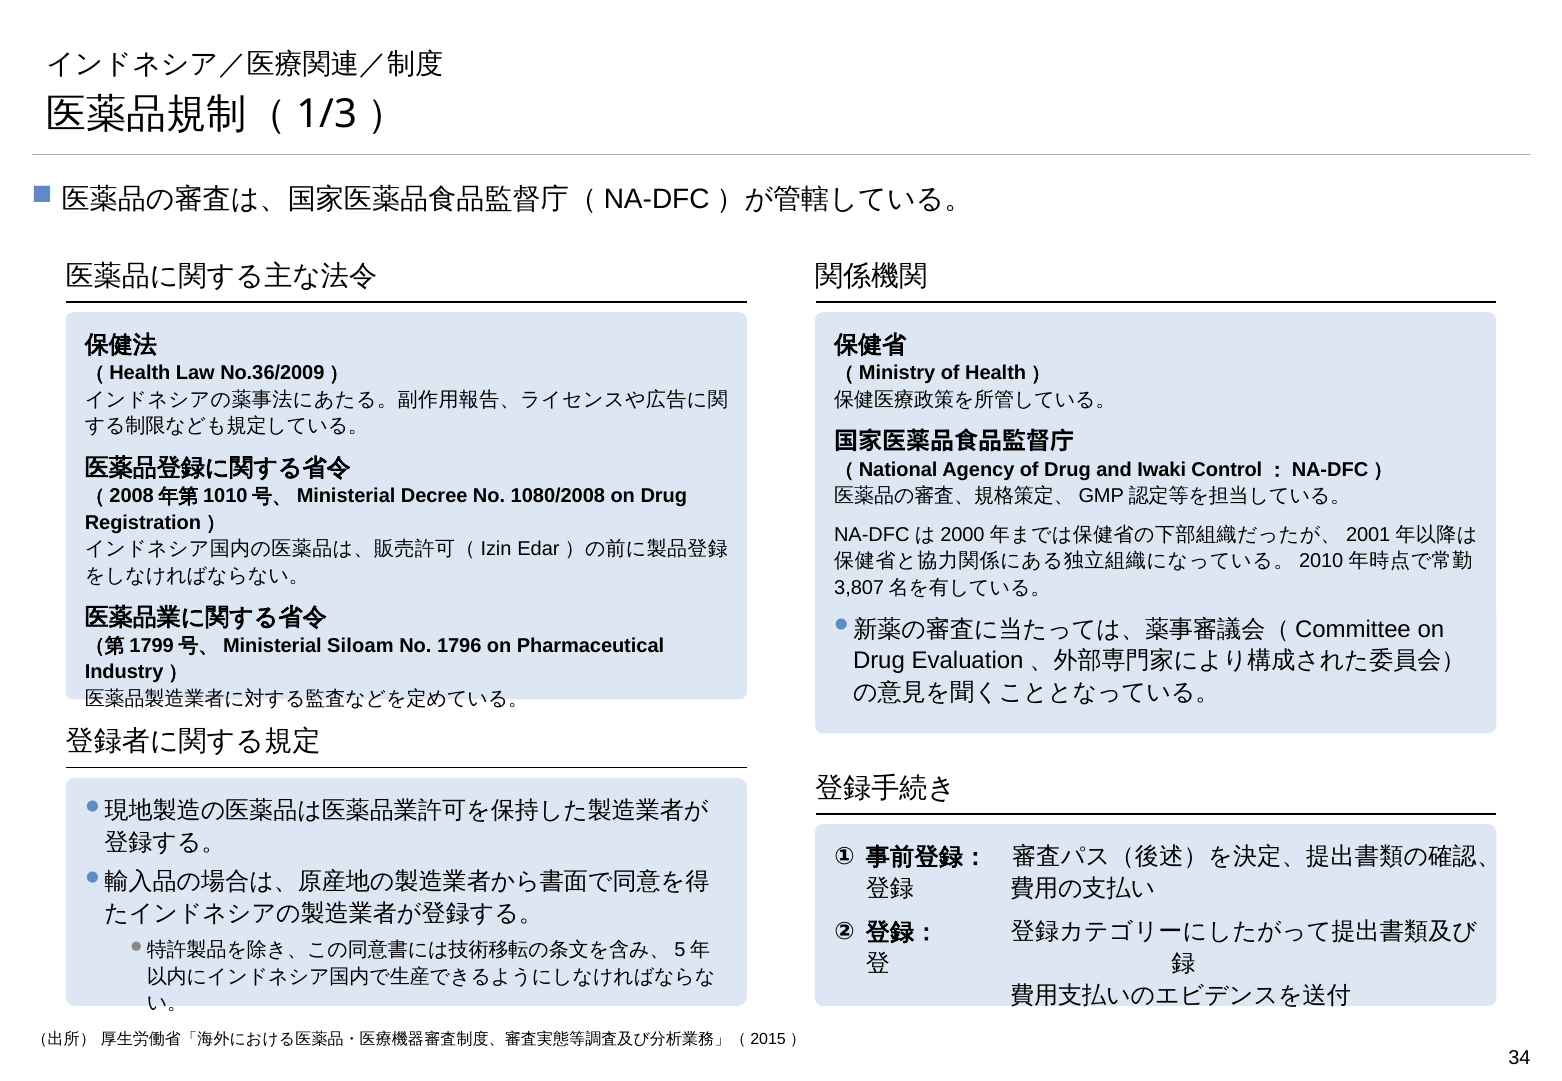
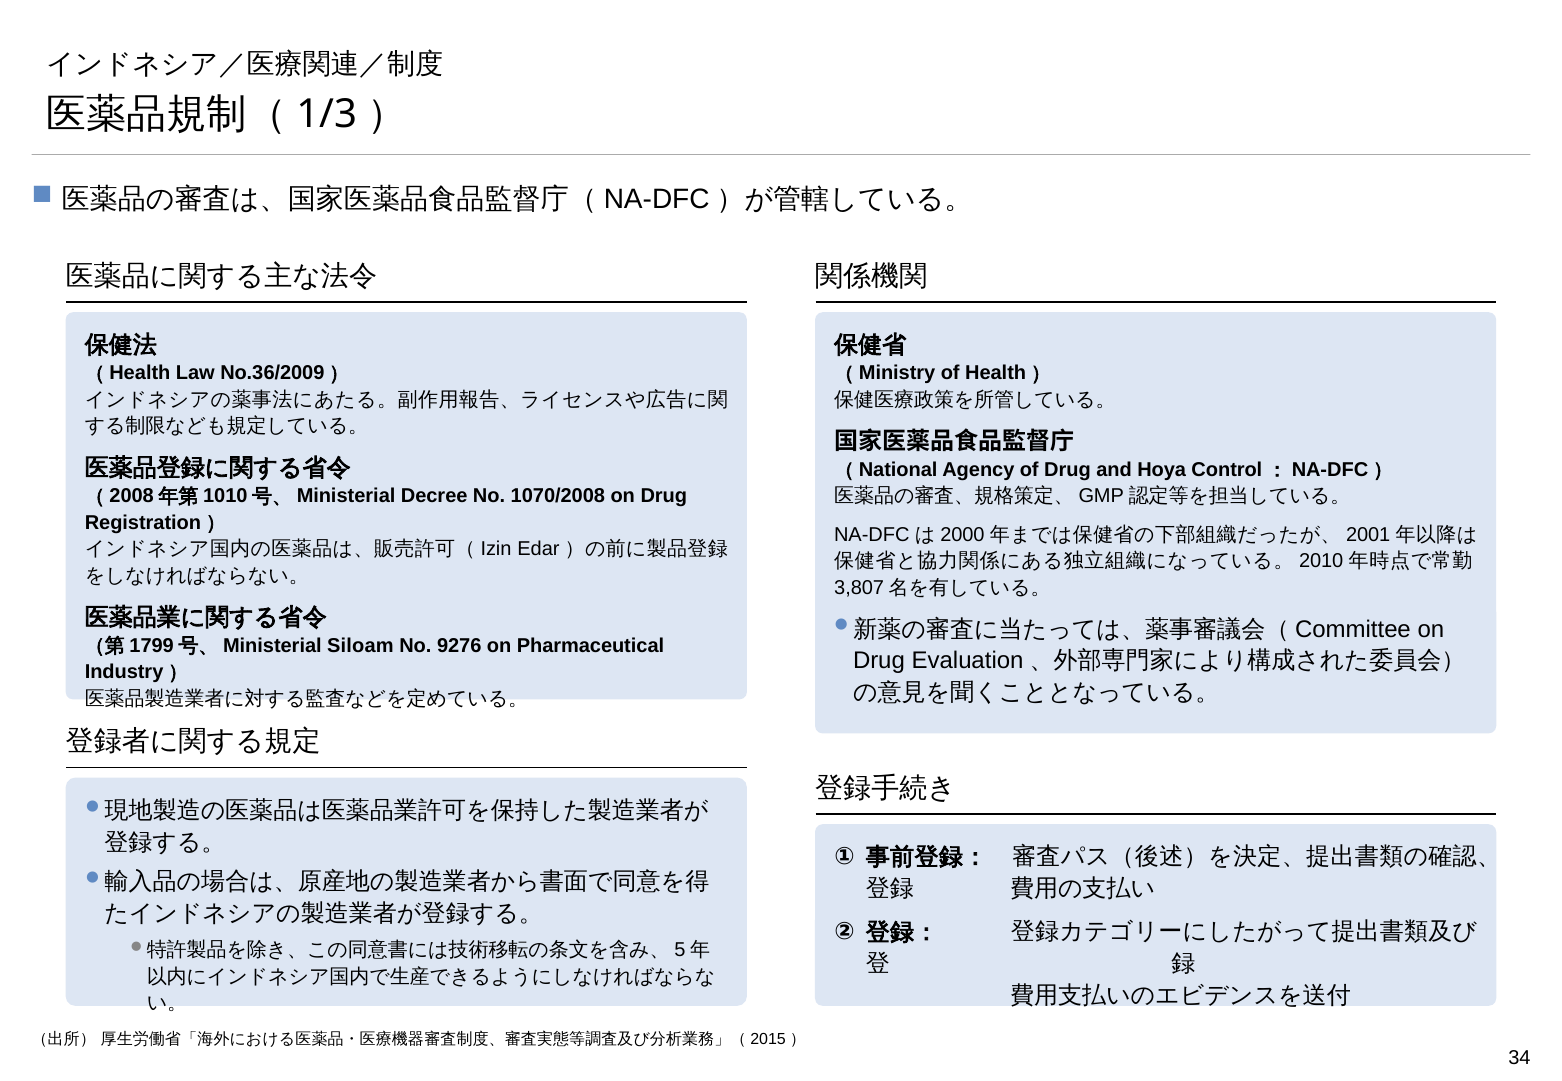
Iwaki: Iwaki -> Hoya (1162, 470)
1080/2008: 1080/2008 -> 1070/2008 (558, 496)
1796: 1796 -> 9276 (459, 646)
